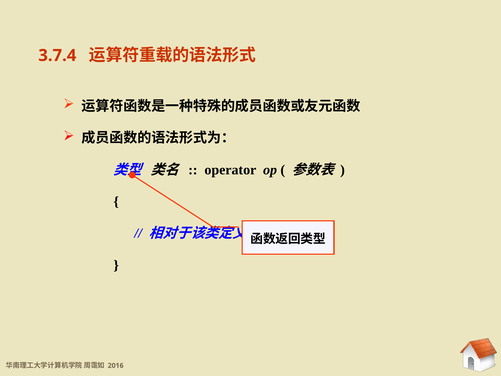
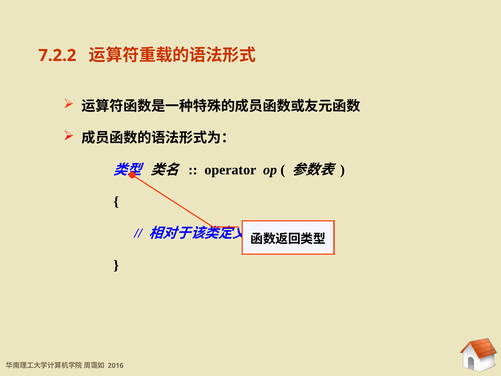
3.7.4: 3.7.4 -> 7.2.2 (57, 55)
